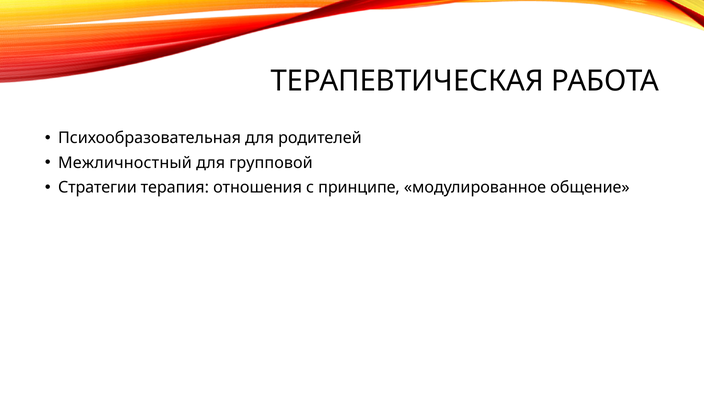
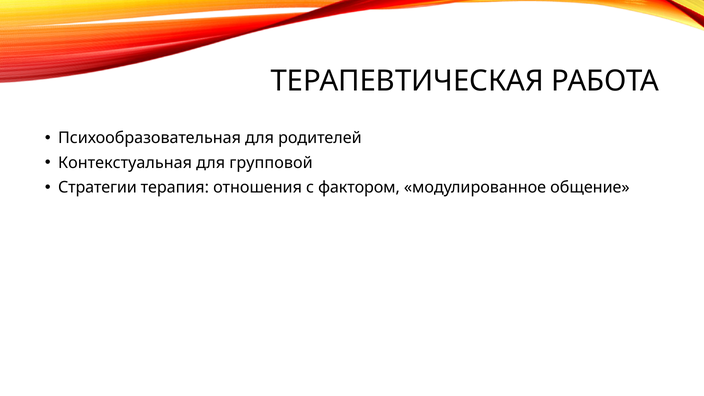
Межличностный: Межличностный -> Контекстуальная (125, 163)
принципе: принципе -> фактором (359, 187)
